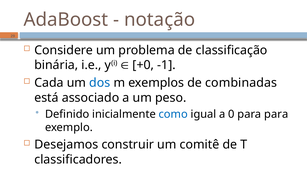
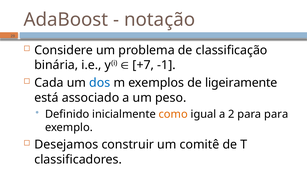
+0: +0 -> +7 (143, 65)
combinadas: combinadas -> ligeiramente (241, 83)
como colour: blue -> orange (173, 114)
0: 0 -> 2 (231, 114)
